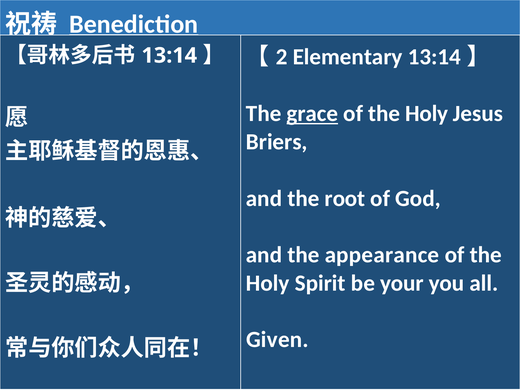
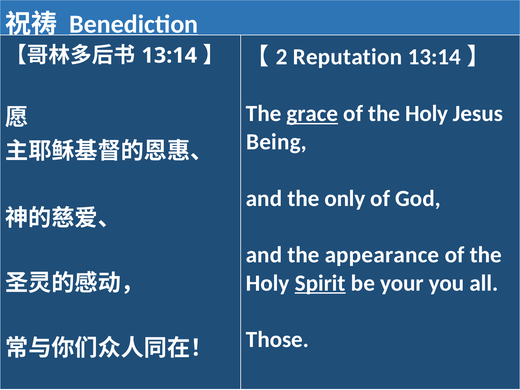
Elementary: Elementary -> Reputation (347, 57)
Briers: Briers -> Being (277, 142)
root: root -> only (345, 198)
Spirit underline: none -> present (320, 283)
Given: Given -> Those (277, 340)
